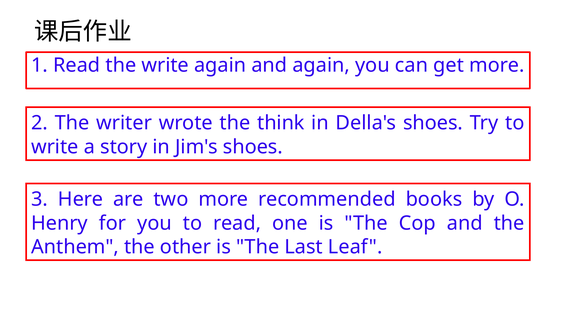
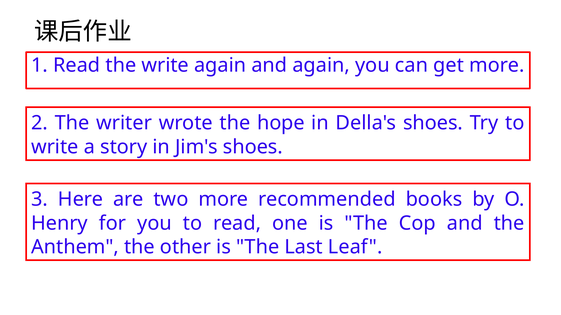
think: think -> hope (281, 123)
